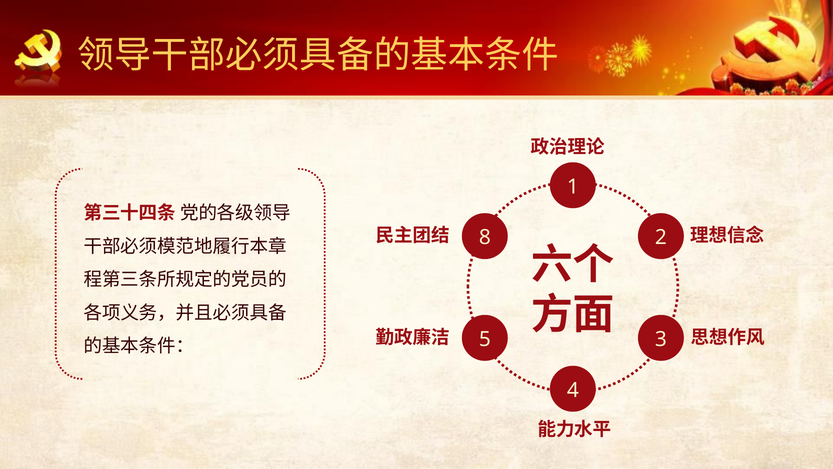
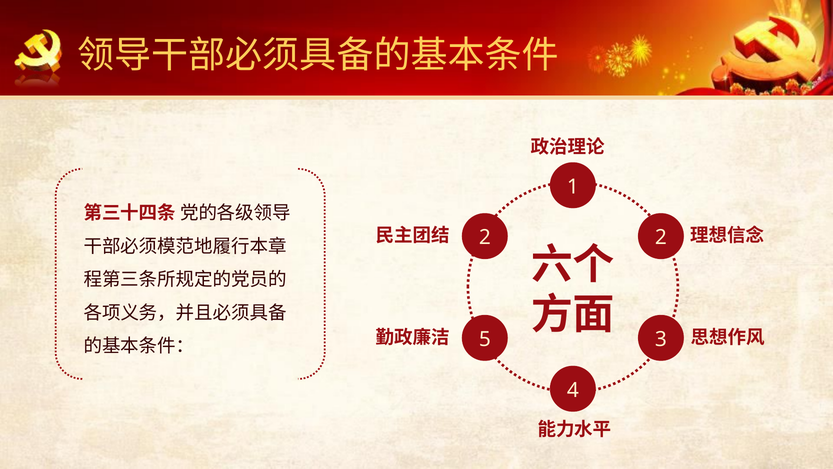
8: 8 -> 2 (485, 237)
